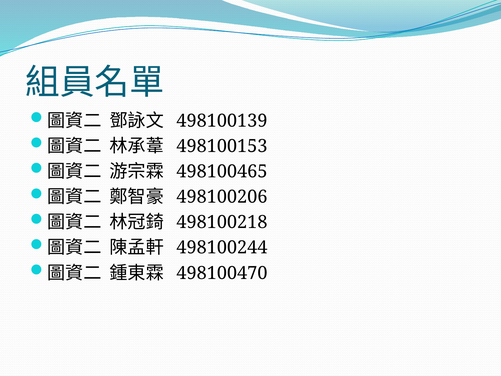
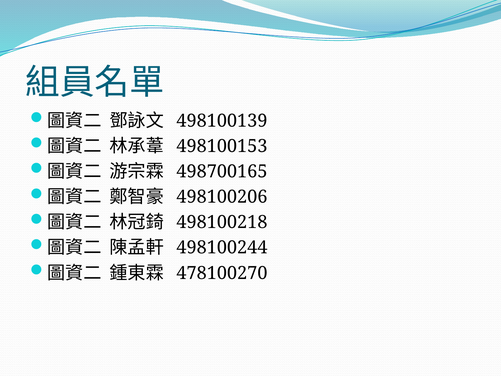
498100465: 498100465 -> 498700165 (222, 171)
498100470: 498100470 -> 478100270 (222, 273)
